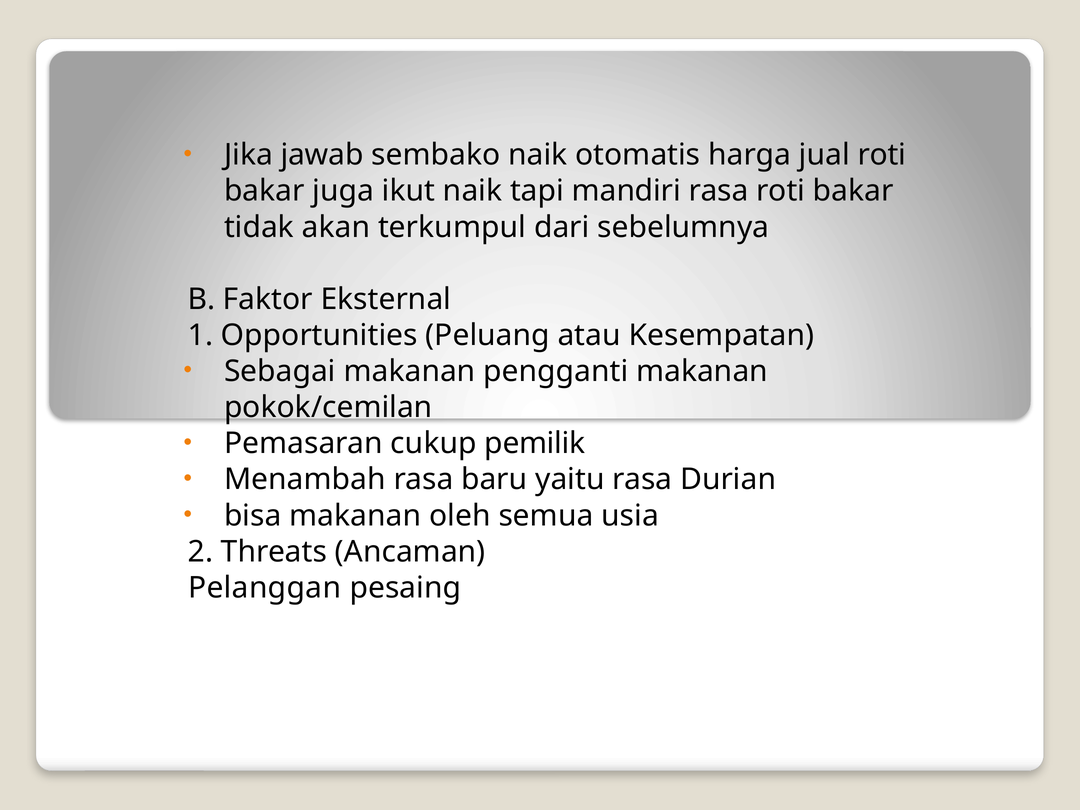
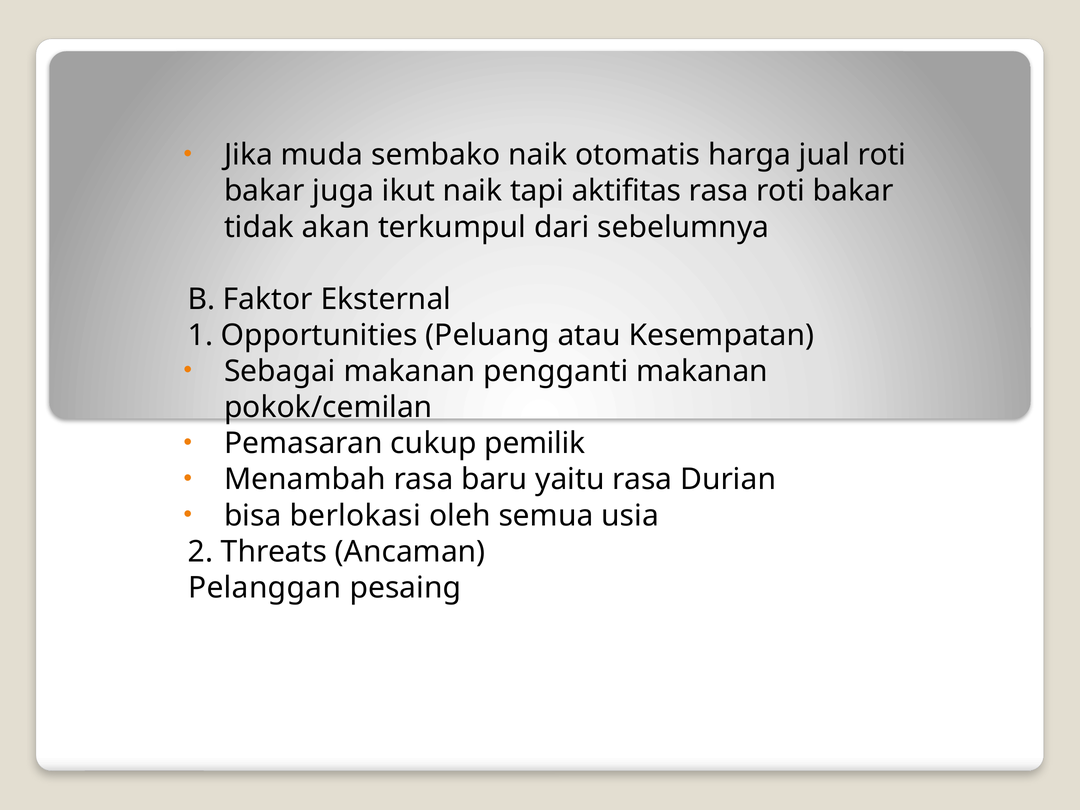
jawab: jawab -> muda (322, 155)
mandiri: mandiri -> aktifitas (626, 191)
bisa makanan: makanan -> berlokasi (355, 516)
